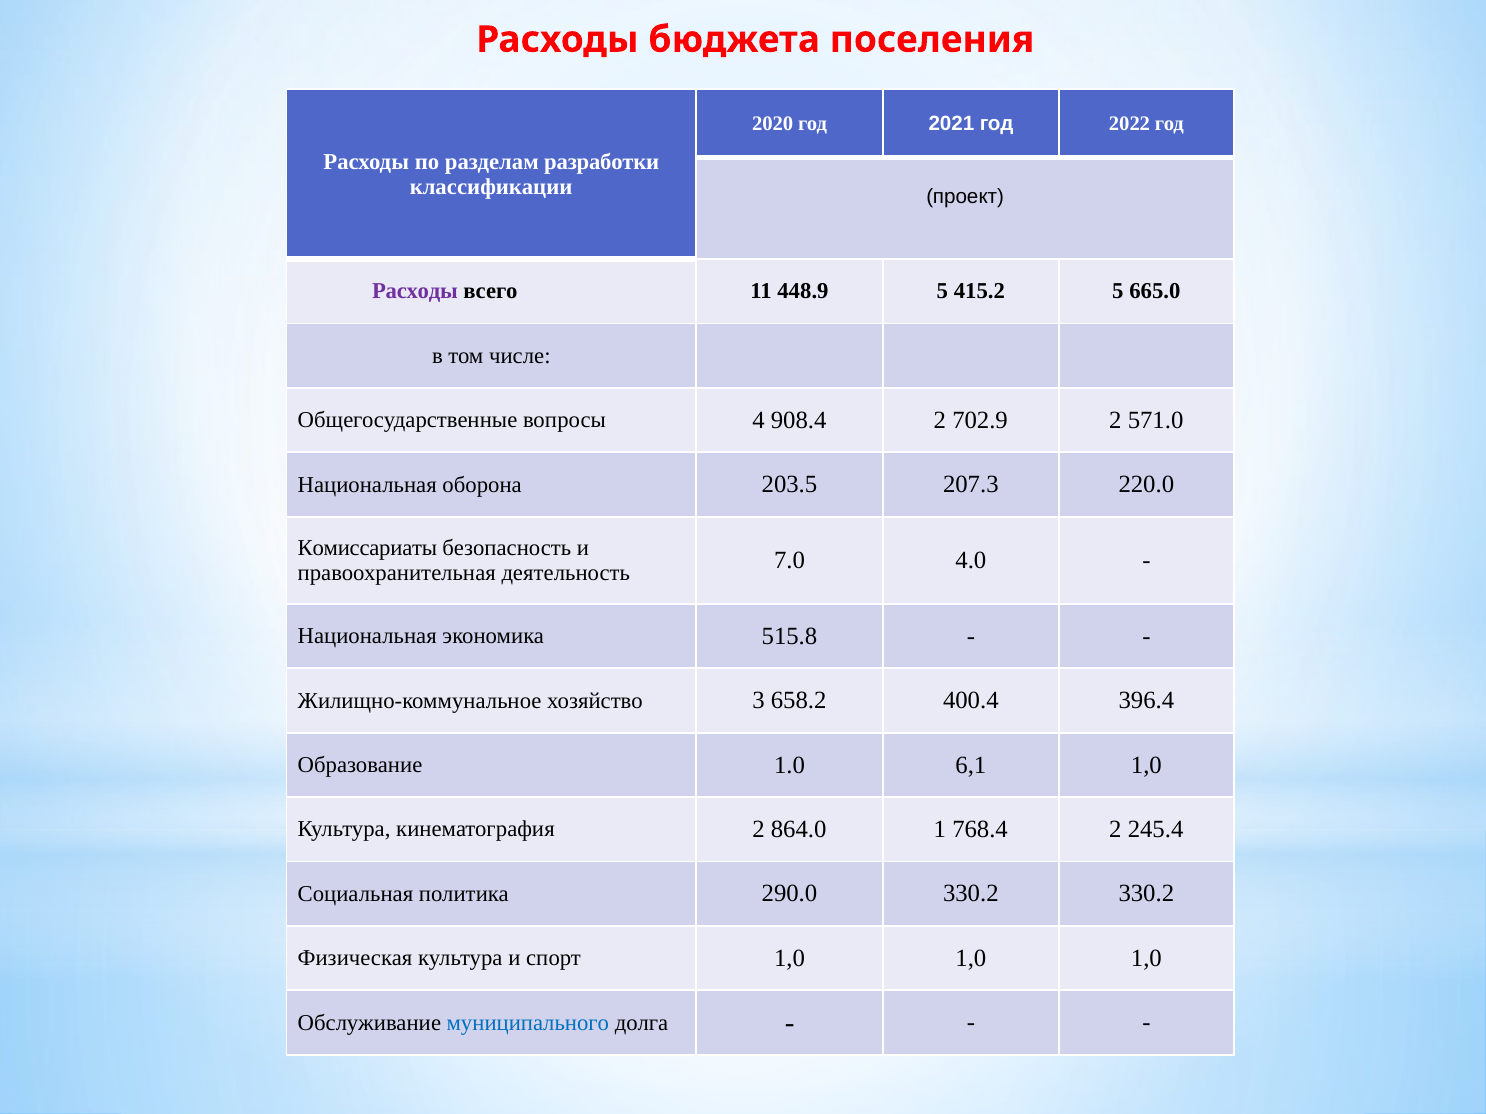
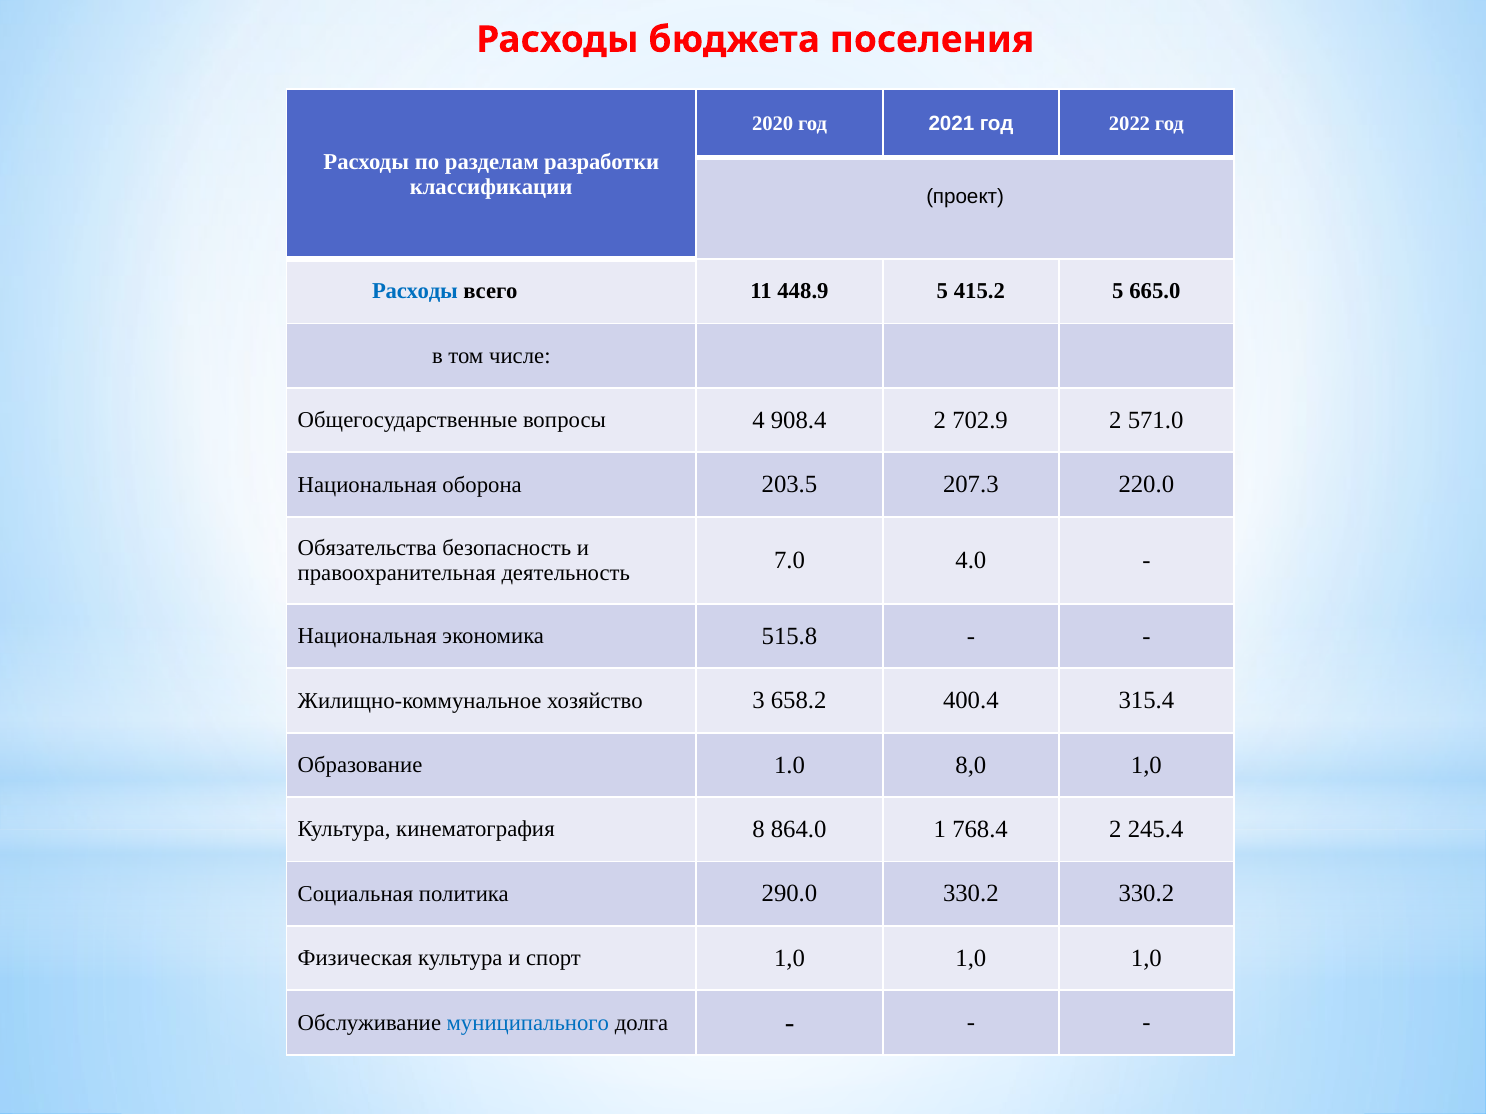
Расходы colour: purple -> blue (415, 292)
Комиссариаты: Комиссариаты -> Обязательства (367, 548)
396.4: 396.4 -> 315.4 (1146, 701)
6,1: 6,1 -> 8,0 (971, 765)
кинематография 2: 2 -> 8 (759, 830)
